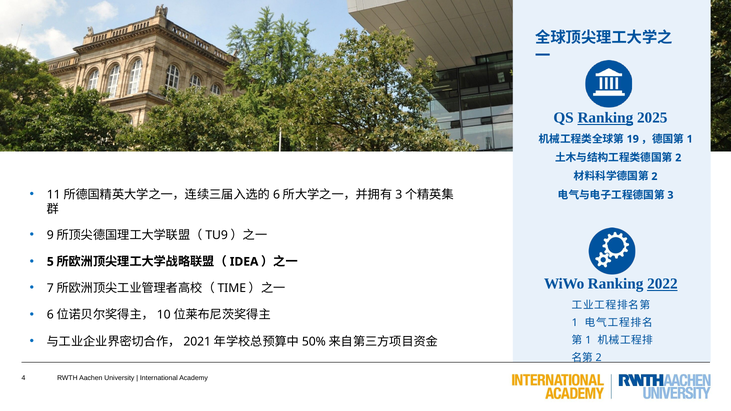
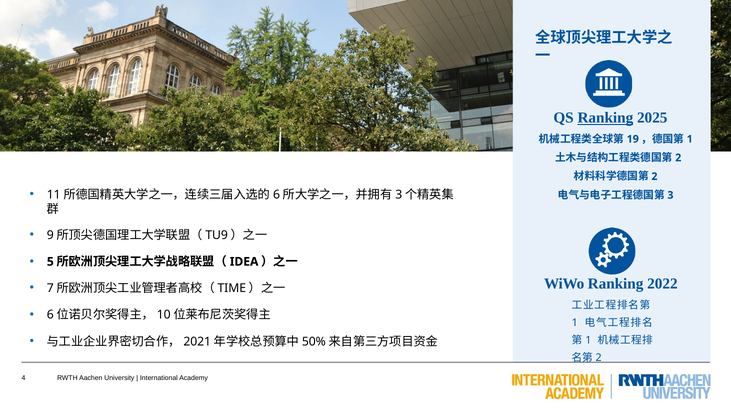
2022 underline: present -> none (662, 284)
